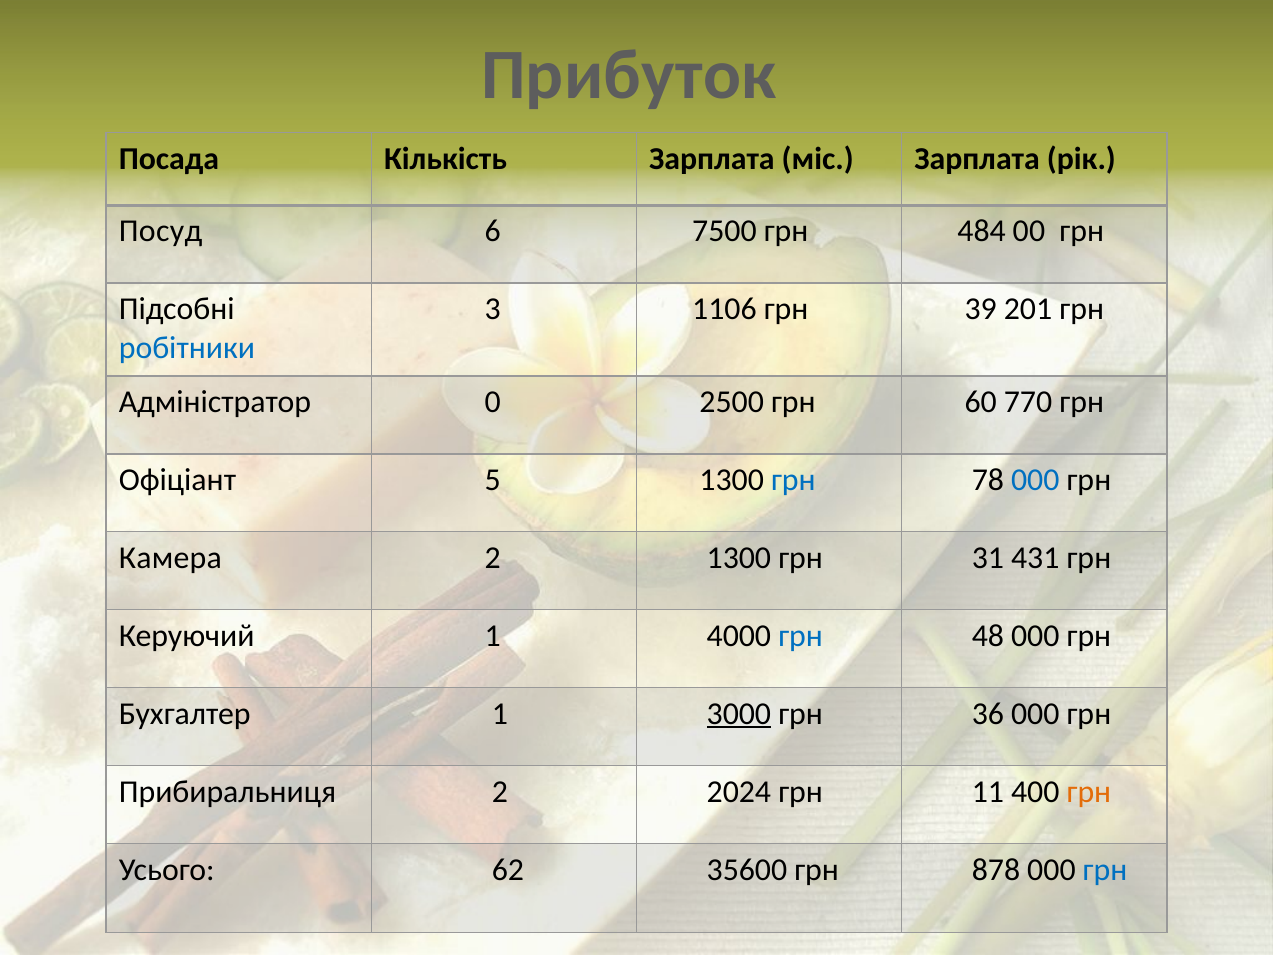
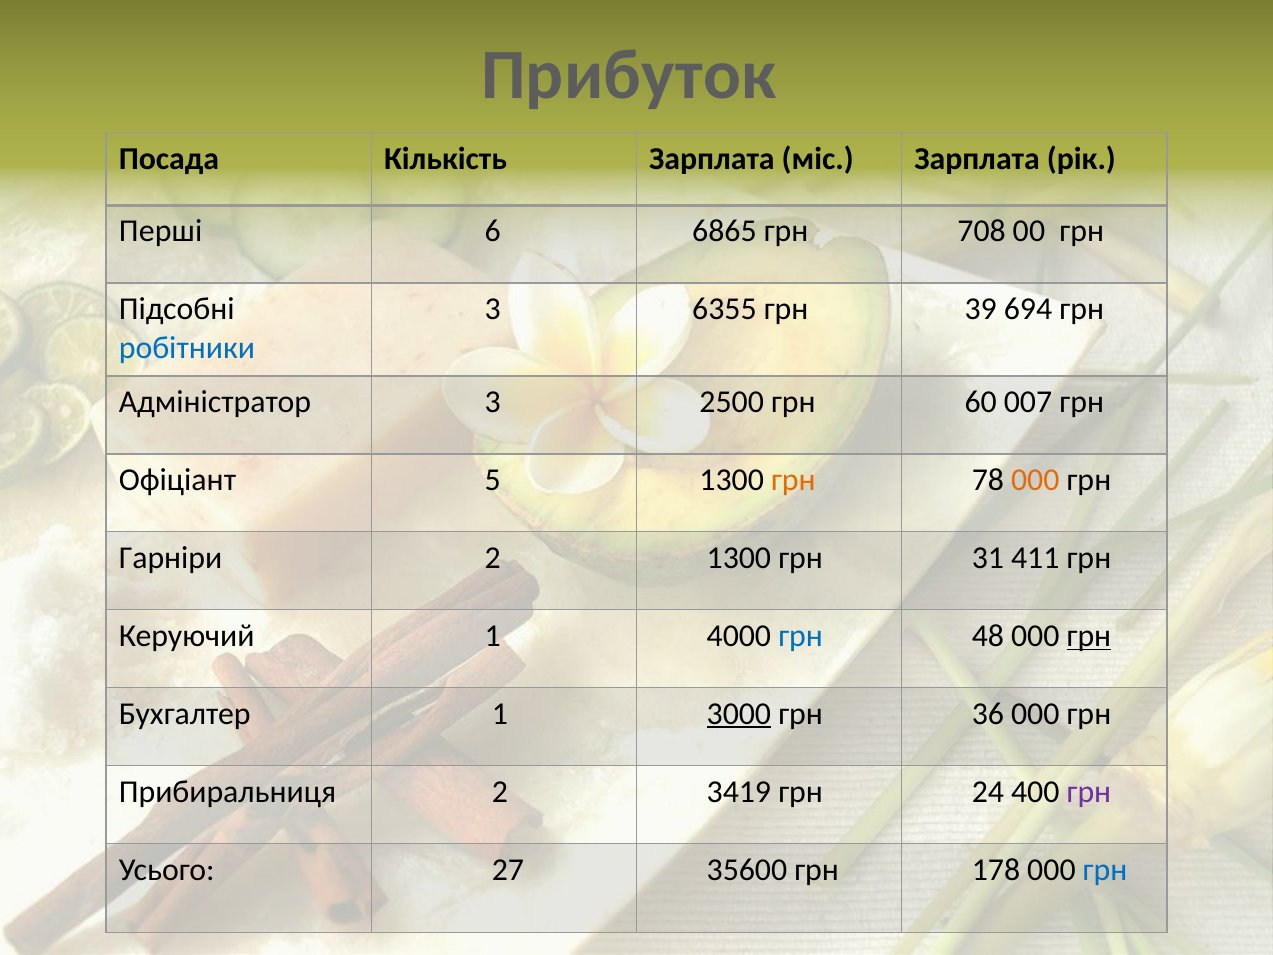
Посуд: Посуд -> Перші (161, 231)
7500: 7500 -> 6865 (724, 231)
484: 484 -> 708 (982, 231)
1106: 1106 -> 6355 (724, 309)
201: 201 -> 694 (1028, 309)
Адміністратор 0: 0 -> 3 (493, 402)
770: 770 -> 007 (1028, 402)
грн colour: blue -> orange (793, 480)
000 colour: blue -> orange (1035, 480)
Камера: Камера -> Гарніри (171, 558)
431: 431 -> 411 (1035, 558)
грн underline: none -> present (1089, 636)
2024: 2024 -> 3419 (739, 791)
11: 11 -> 24 (988, 791)
грн colour: orange -> purple (1089, 791)
62: 62 -> 27 (508, 869)
878: 878 -> 178 (996, 869)
